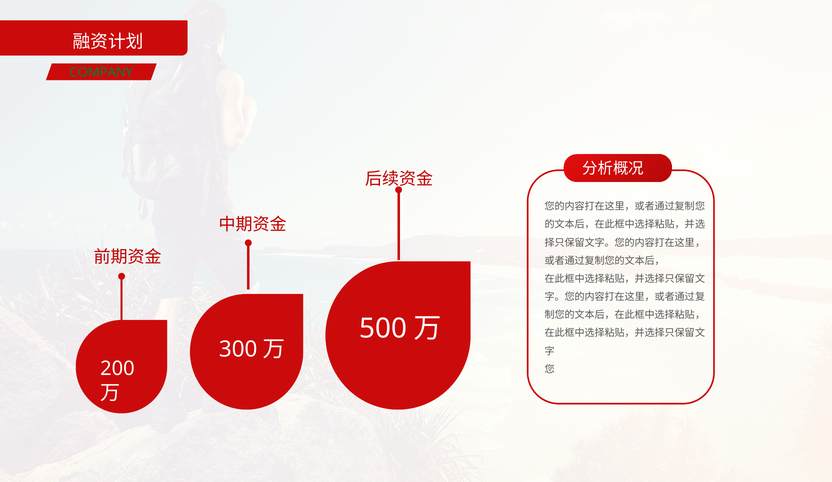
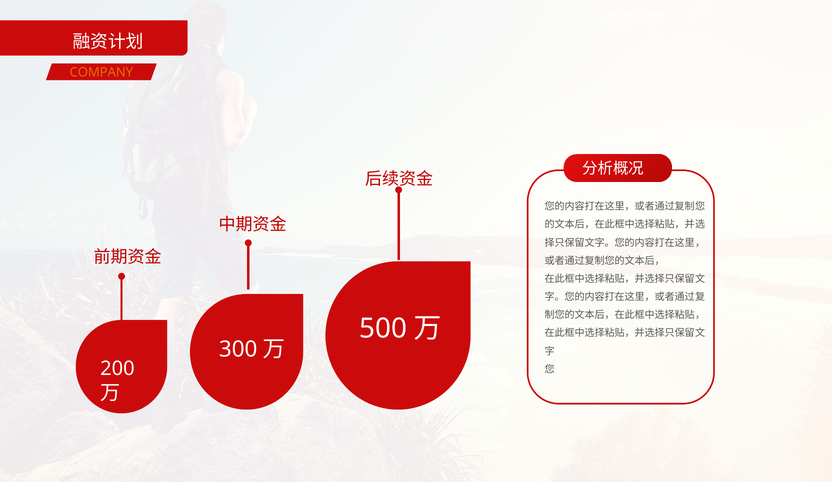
COMPANY colour: green -> orange (101, 73)
